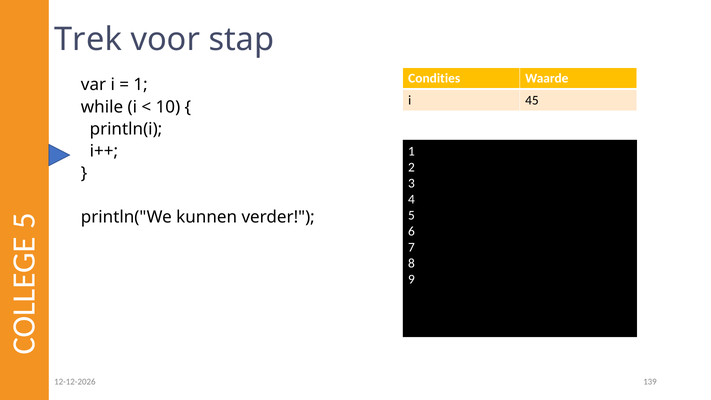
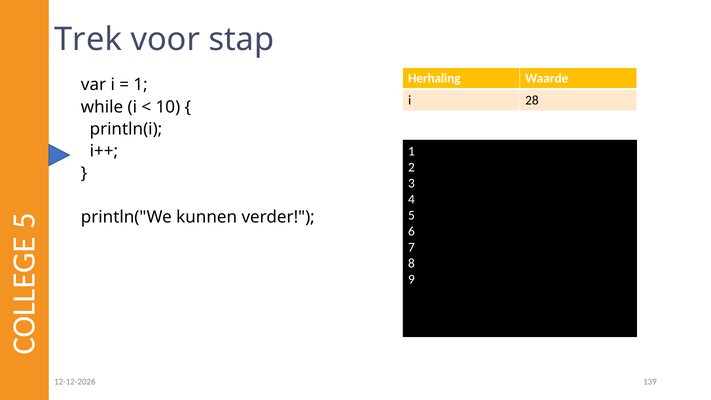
Condities: Condities -> Herhaling (434, 78)
45: 45 -> 28 (532, 100)
